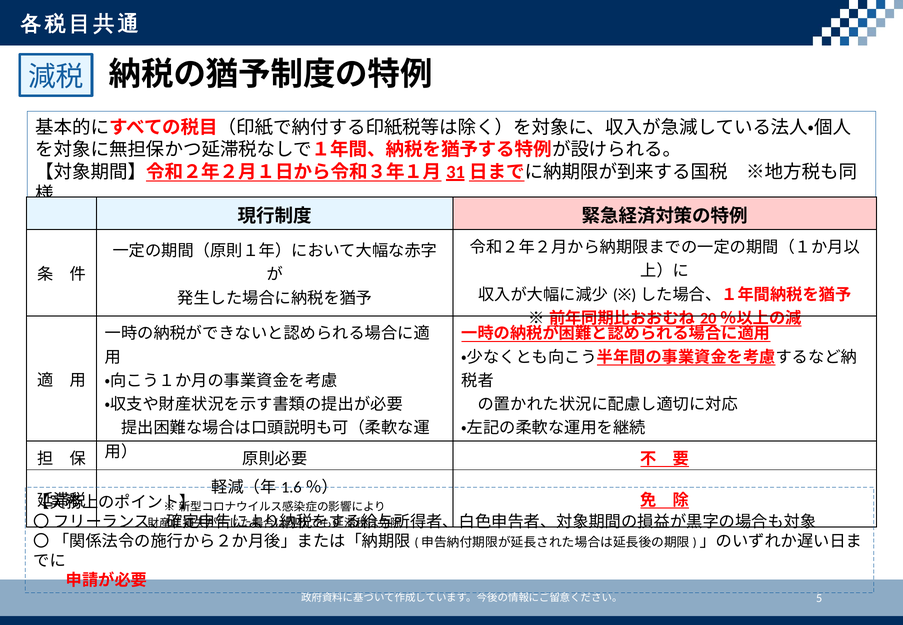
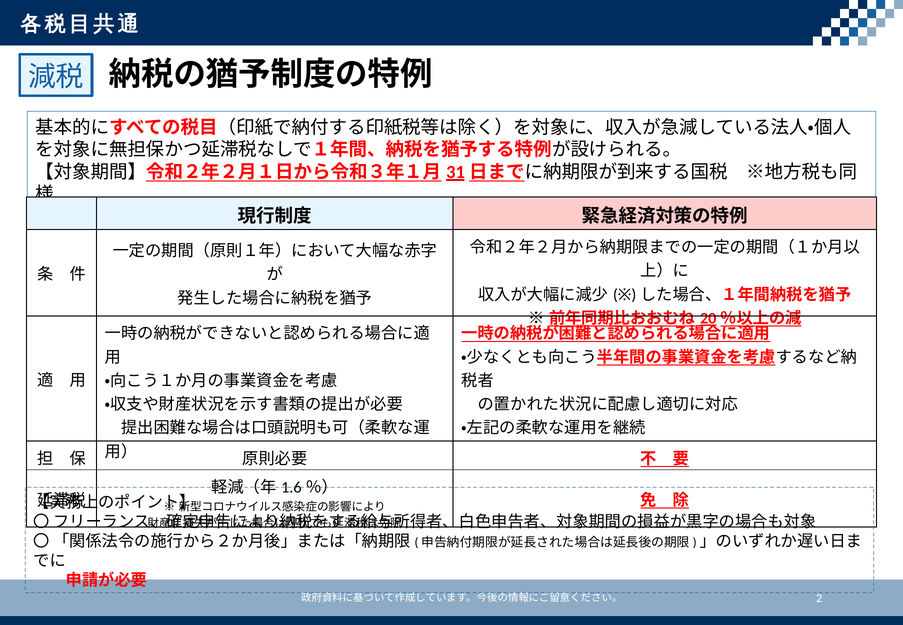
5: 5 -> 2 (819, 598)
